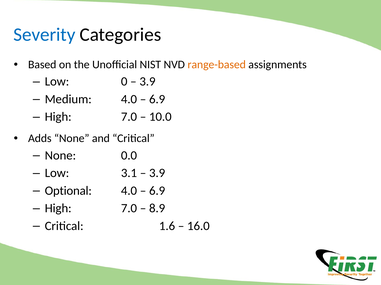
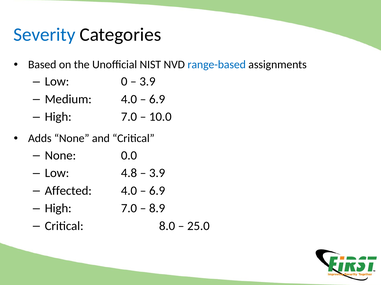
range-based colour: orange -> blue (217, 65)
3.1: 3.1 -> 4.8 (129, 173)
Optional: Optional -> Affected (68, 191)
1.6: 1.6 -> 8.0 (167, 226)
16.0: 16.0 -> 25.0 (198, 226)
